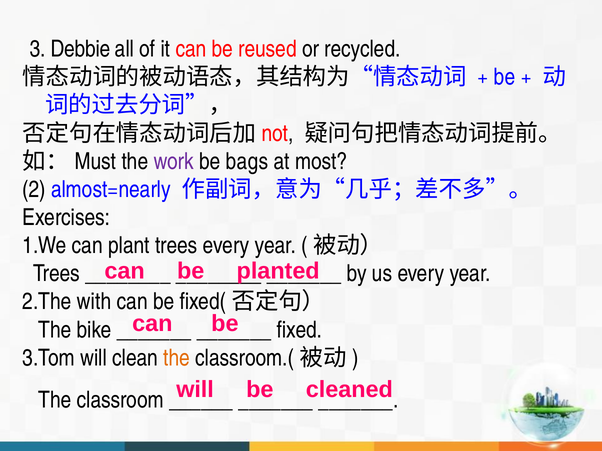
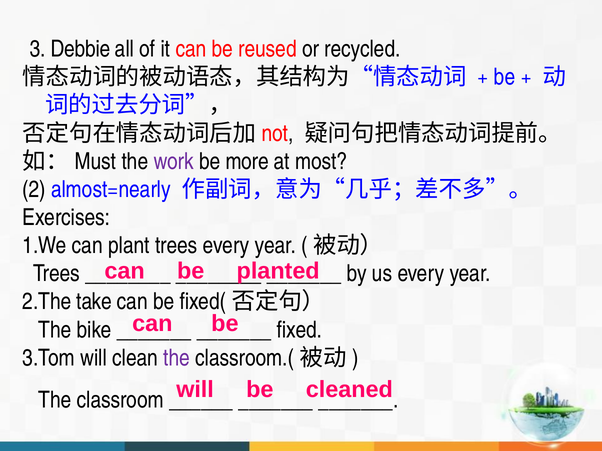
bags: bags -> more (247, 162)
with: with -> take (94, 302)
the colour: orange -> purple (177, 358)
